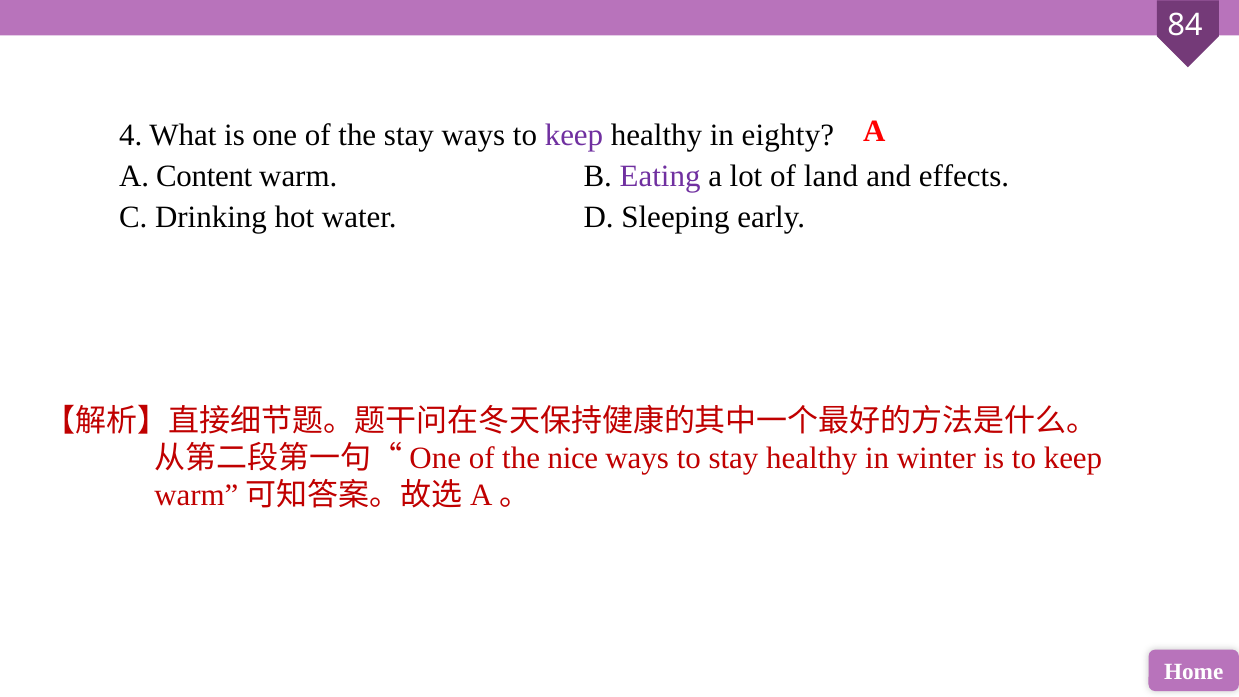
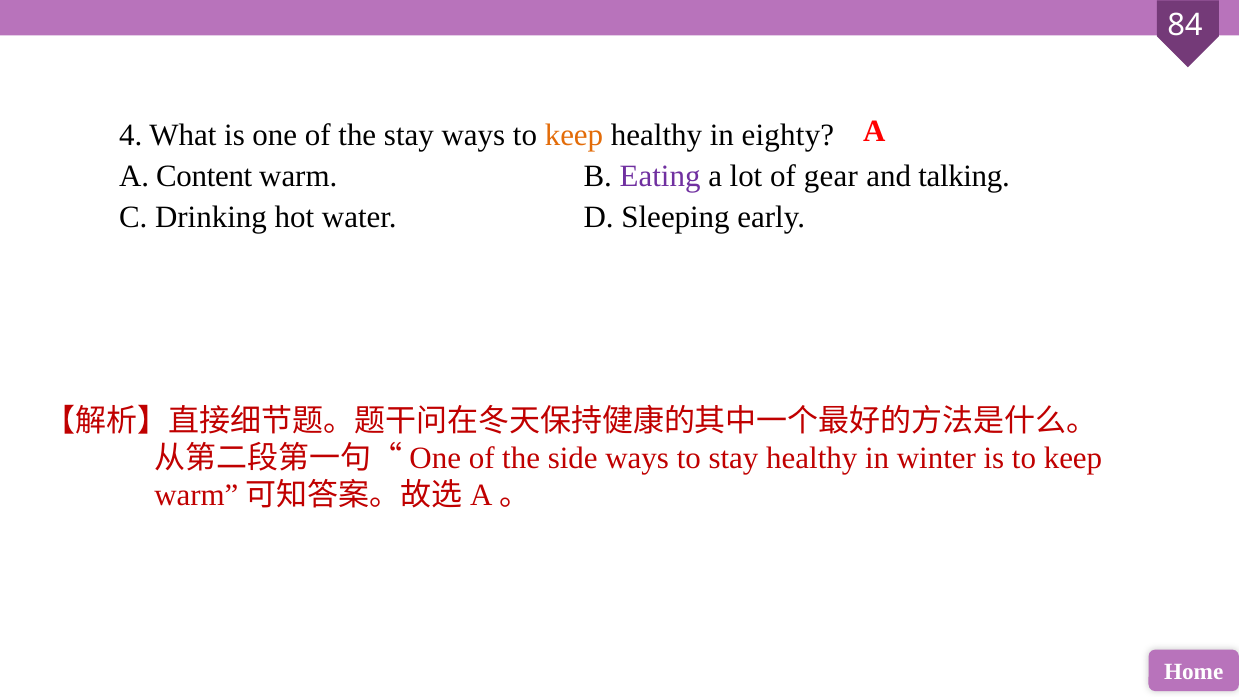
keep colour: purple -> orange (574, 135)
land: land -> gear (831, 176)
effects: effects -> talking (964, 176)
nice: nice -> side (573, 458)
